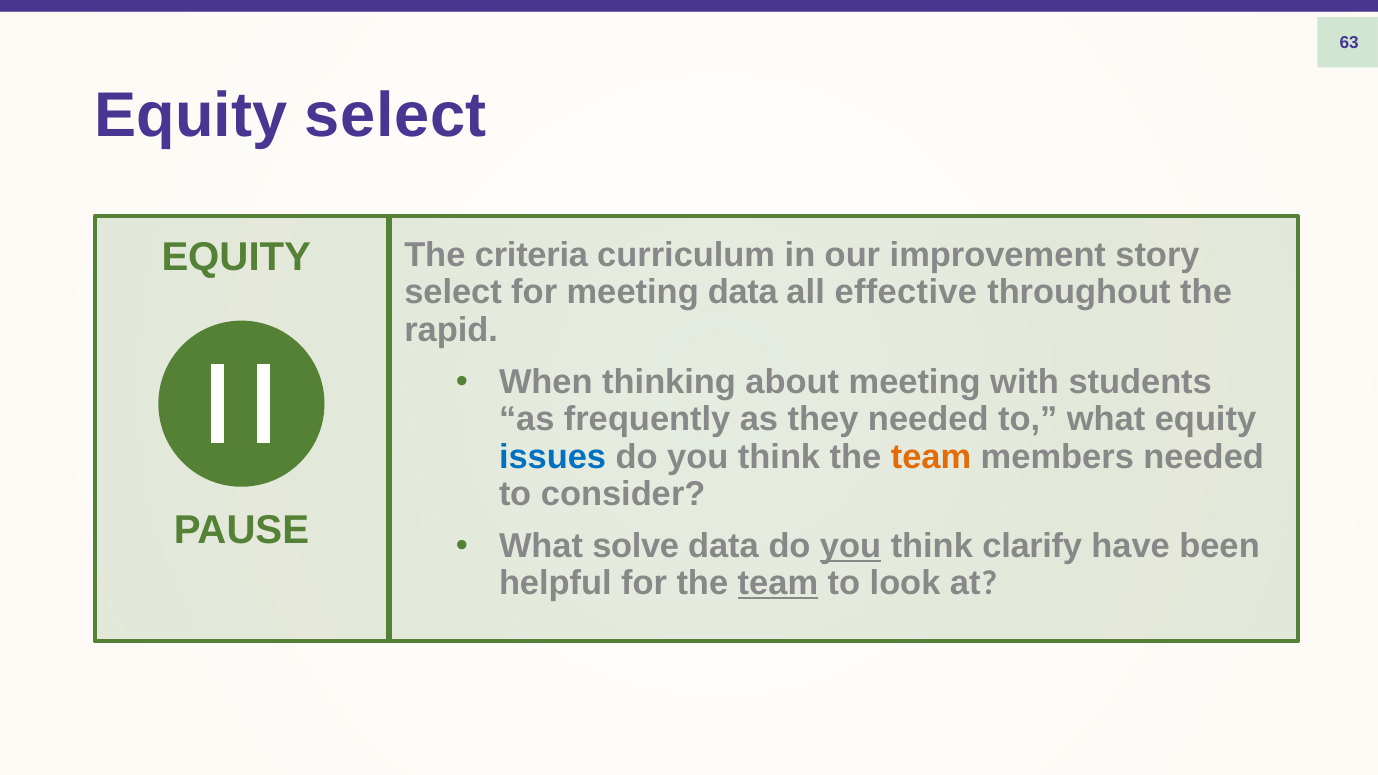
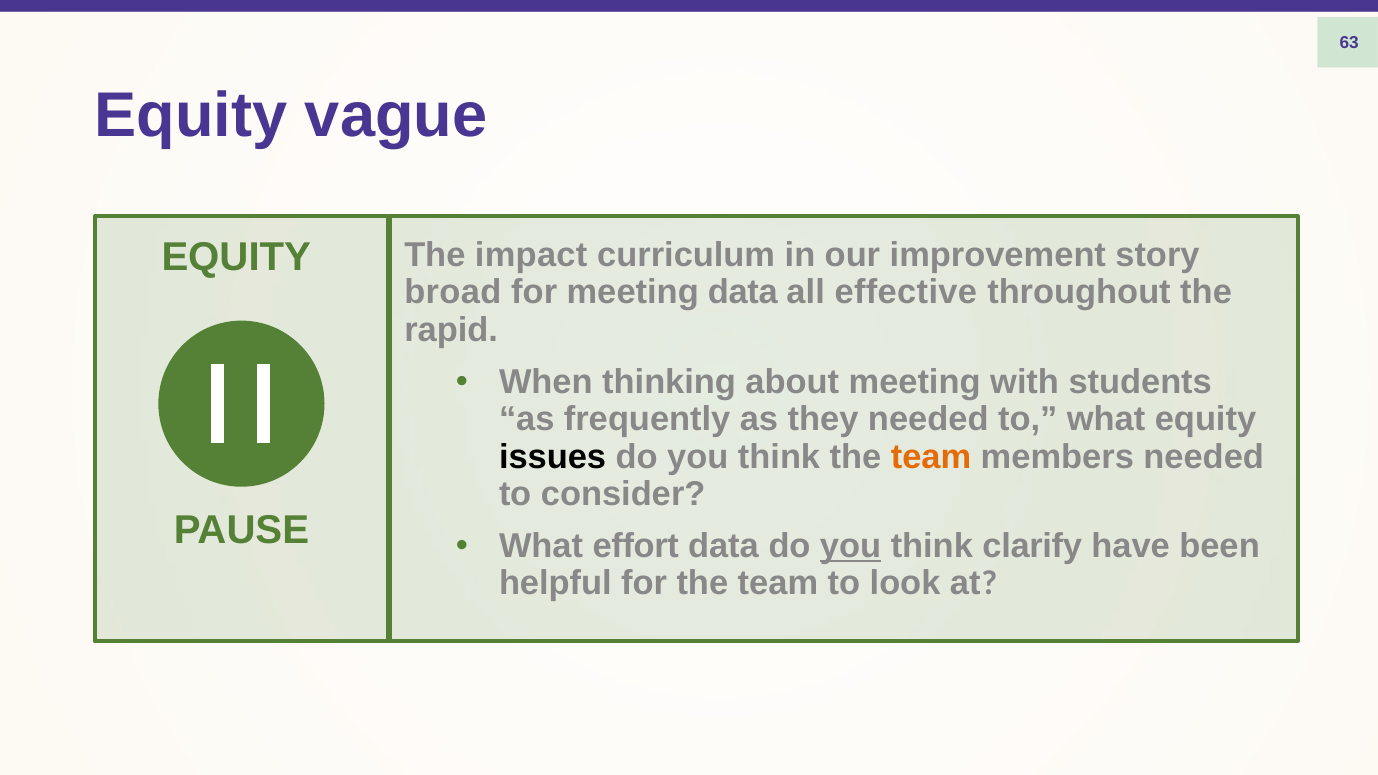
Equity select: select -> vague (396, 116)
criteria: criteria -> impact (531, 255)
select: select -> broad (453, 293)
issues colour: blue -> black (553, 457)
solve: solve -> effort (636, 547)
team underline: present -> none (778, 584)
